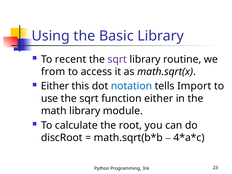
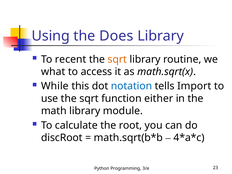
Basic: Basic -> Does (116, 36)
sqrt colour: purple -> orange (117, 59)
from: from -> what (53, 72)
Either: Either -> While (55, 86)
